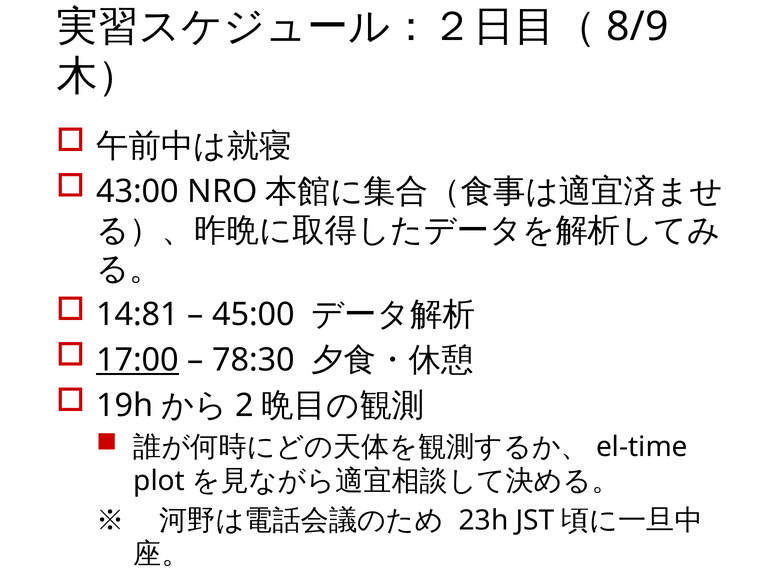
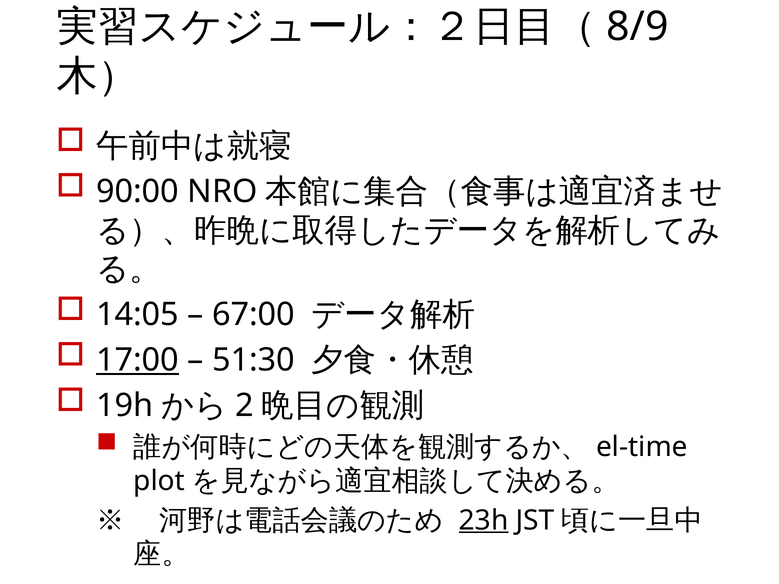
43:00: 43:00 -> 90:00 (138, 191)
14:81: 14:81 -> 14:05 (138, 315)
45:00: 45:00 -> 67:00 (254, 315)
78:30: 78:30 -> 51:30 (254, 360)
23h underline: none -> present (484, 520)
